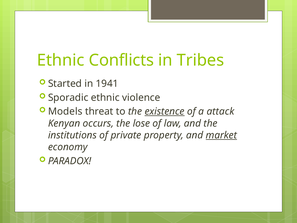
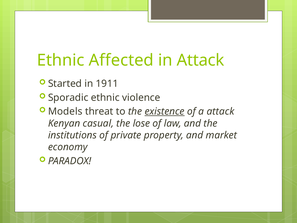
Conflicts: Conflicts -> Affected (121, 60)
in Tribes: Tribes -> Attack (201, 60)
1941: 1941 -> 1911 (107, 84)
occurs: occurs -> casual (98, 123)
market underline: present -> none (221, 135)
